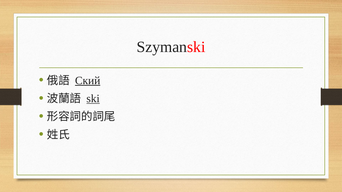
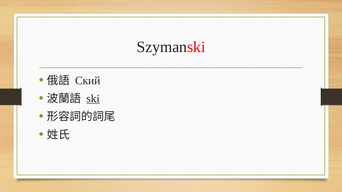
Ский underline: present -> none (88, 81)
